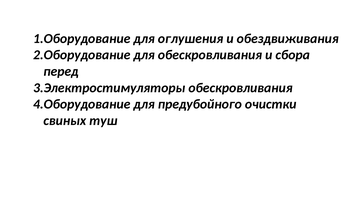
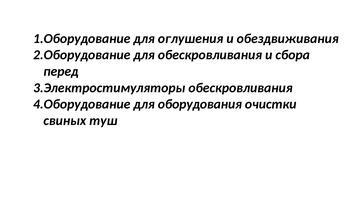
предубойного: предубойного -> оборудования (200, 104)
